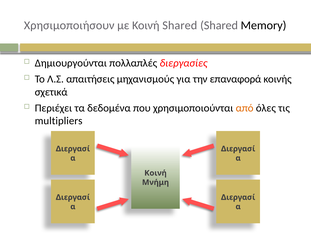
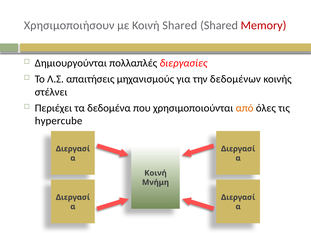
Memory colour: black -> red (264, 25)
επαναφορά: επαναφορά -> δεδομένων (235, 79)
σχετικά: σχετικά -> στέλνει (51, 92)
multipliers: multipliers -> hypercube (59, 121)
